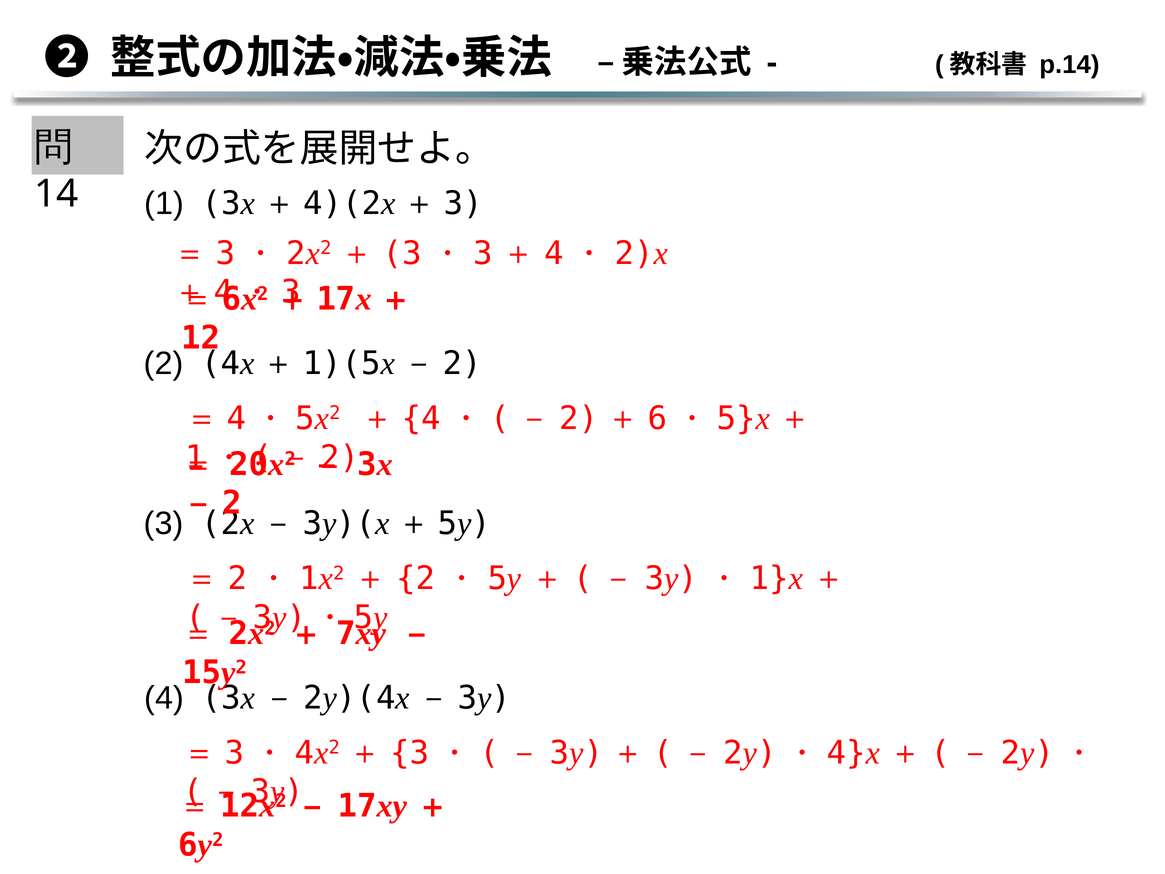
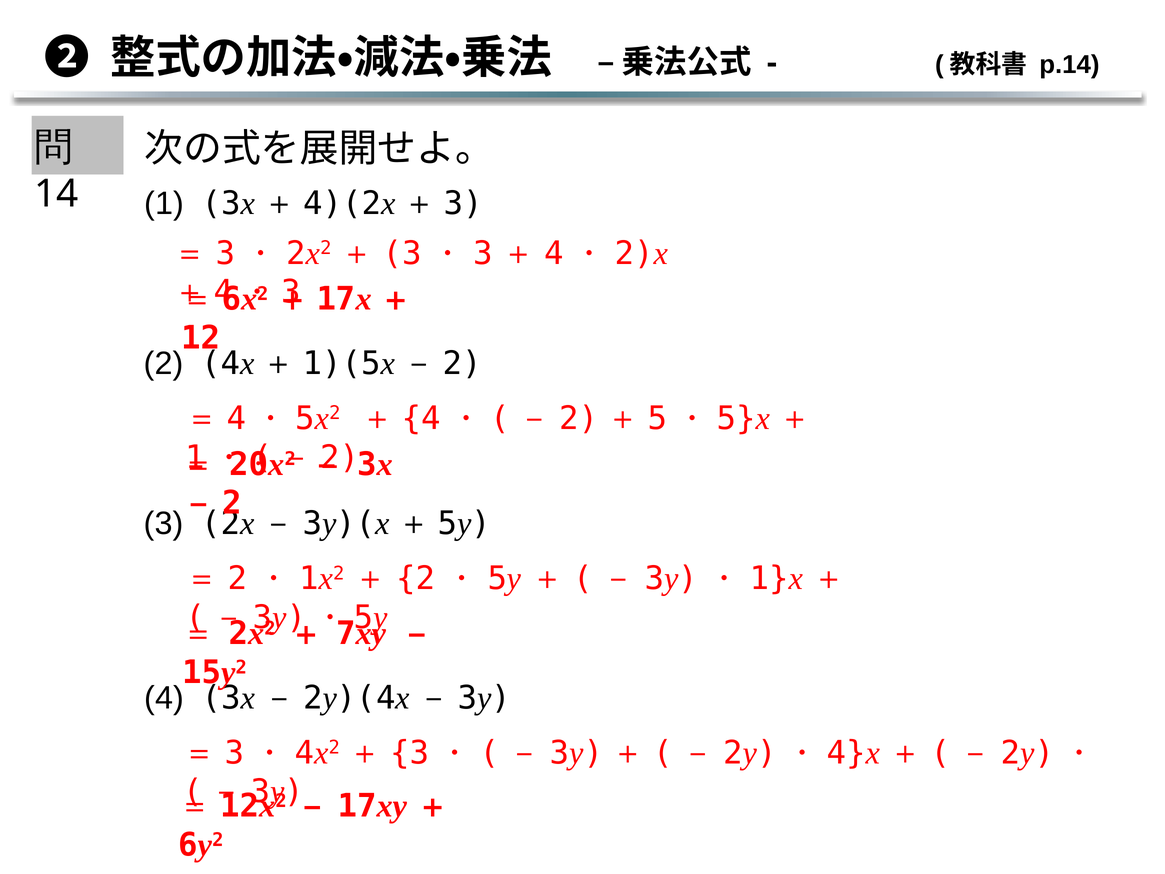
6: 6 -> 5 (658, 418)
